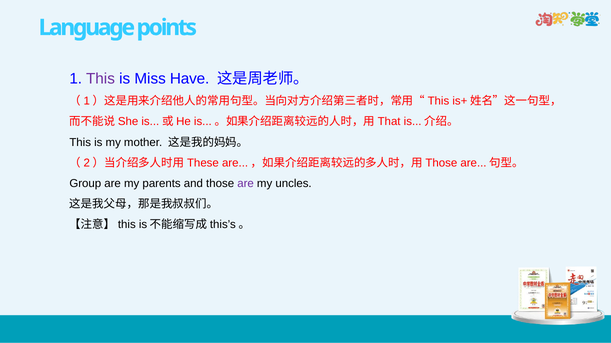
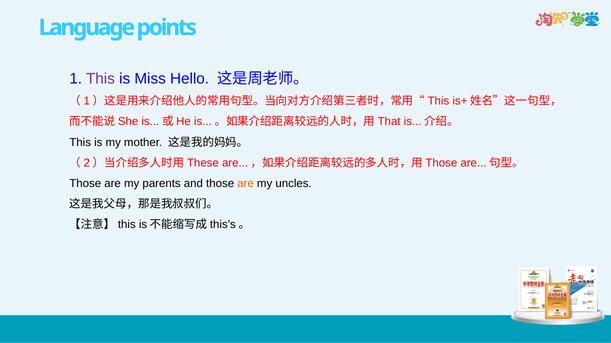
Have: Have -> Hello (190, 79)
Group: Group -> Those (85, 184)
are colour: purple -> orange (246, 184)
